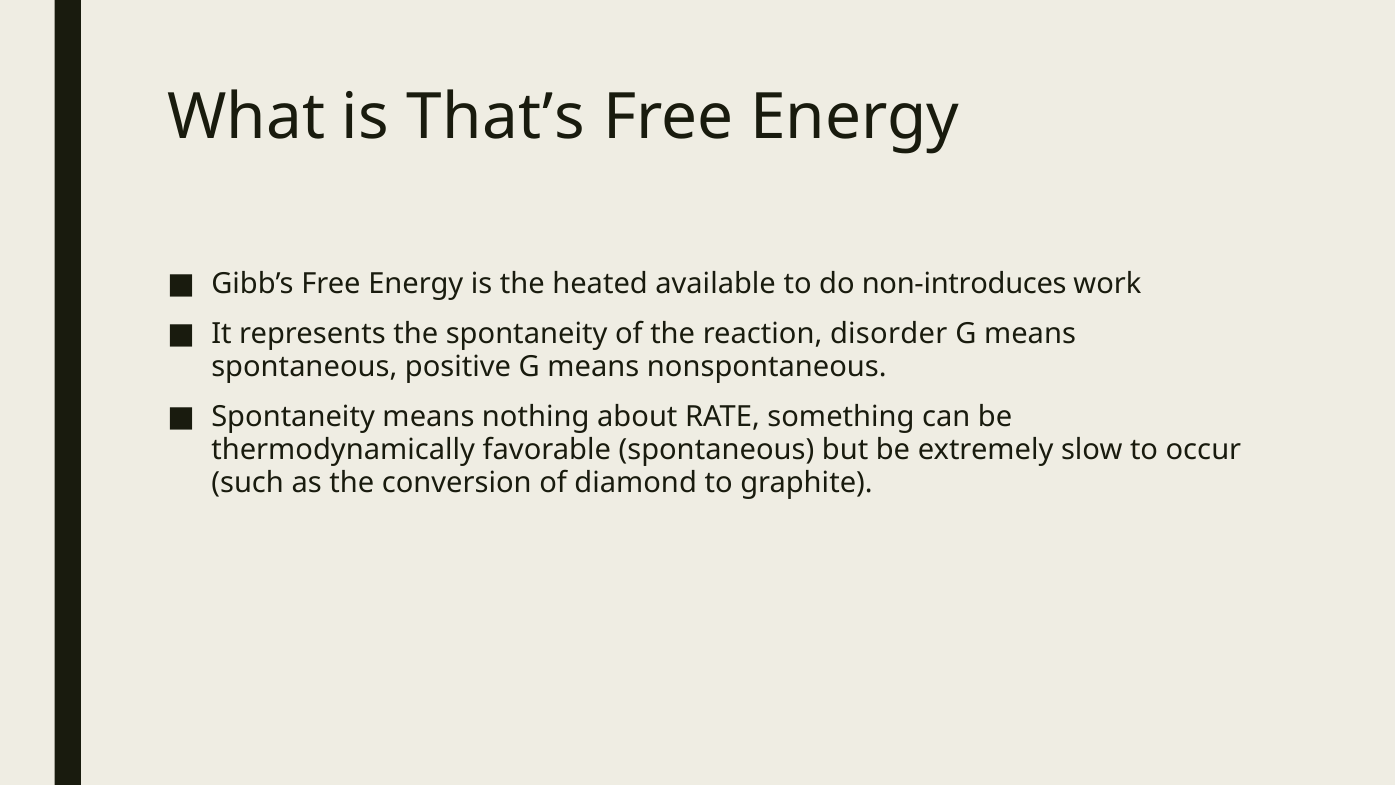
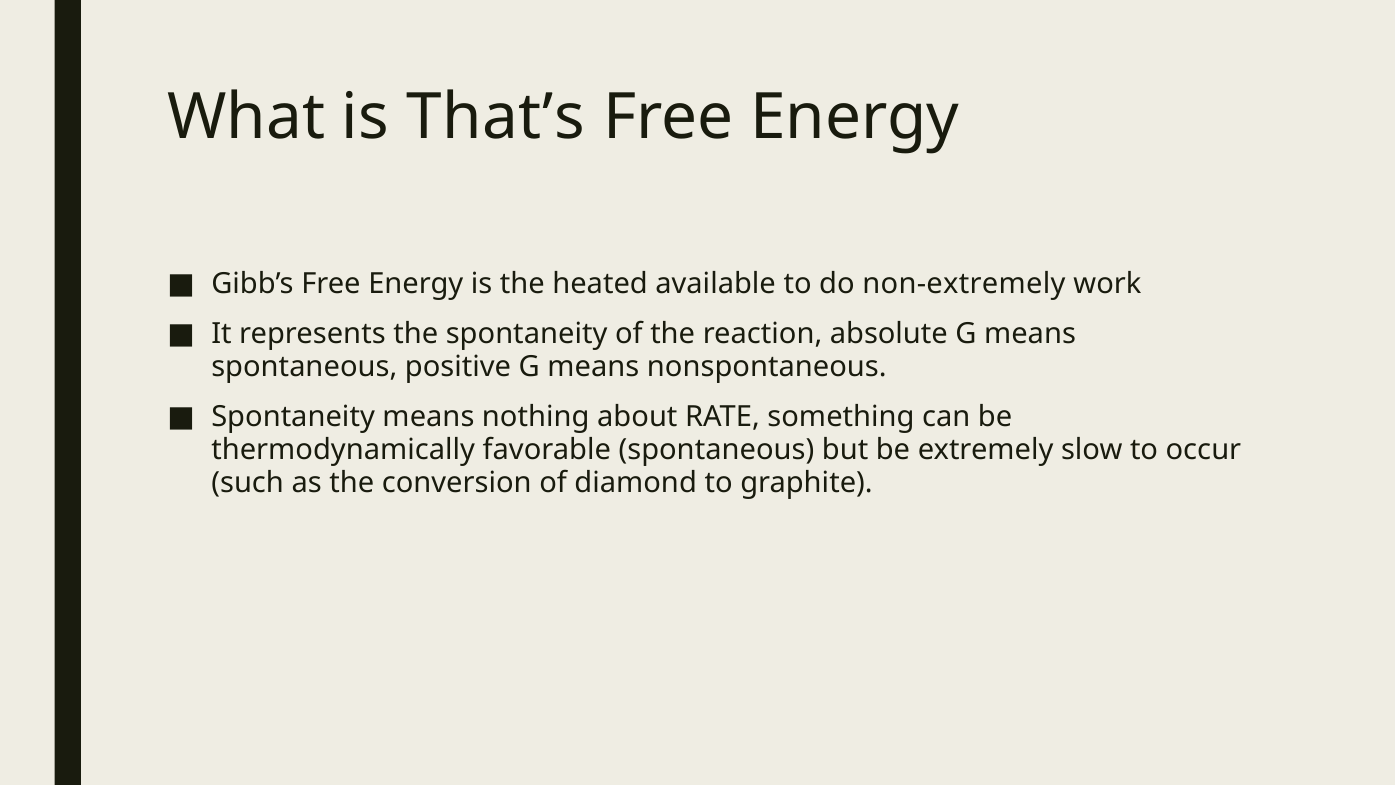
non-introduces: non-introduces -> non-extremely (964, 283)
disorder: disorder -> absolute (889, 334)
